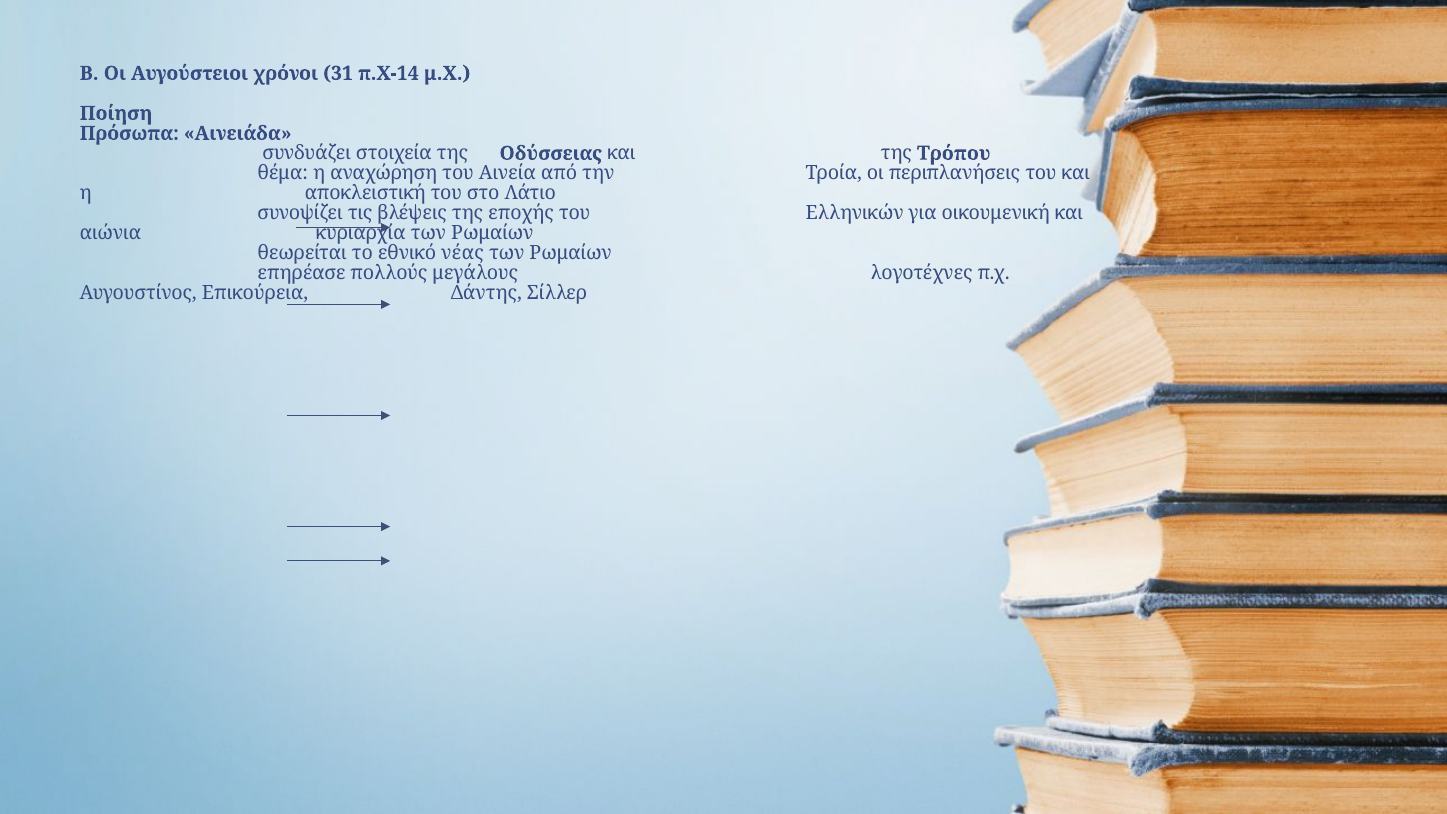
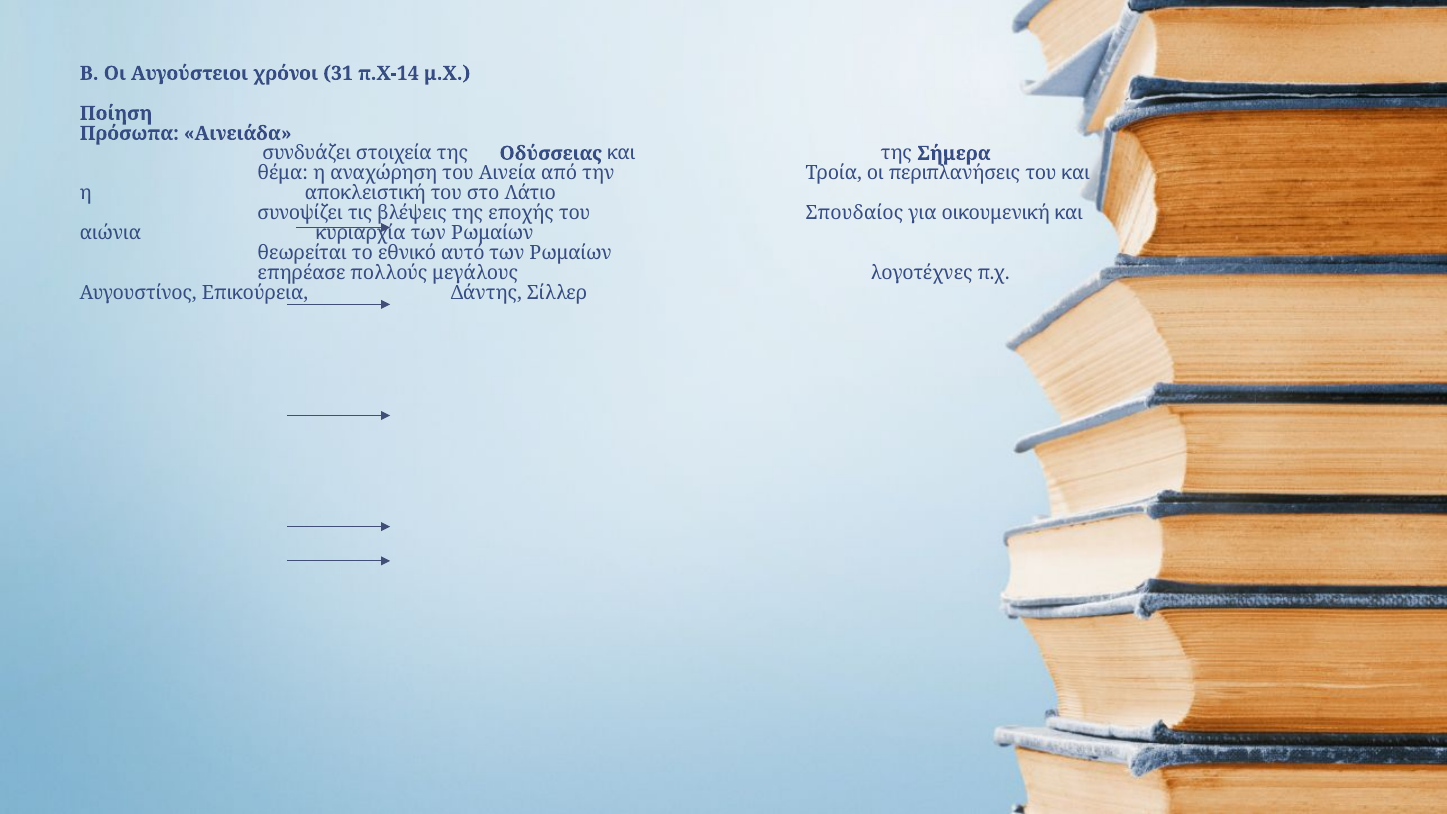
Τρόπου: Τρόπου -> Σήμερα (954, 153)
Ελληνικών: Ελληνικών -> Σπουδαίος (854, 213)
νέας: νέας -> αυτό (463, 253)
